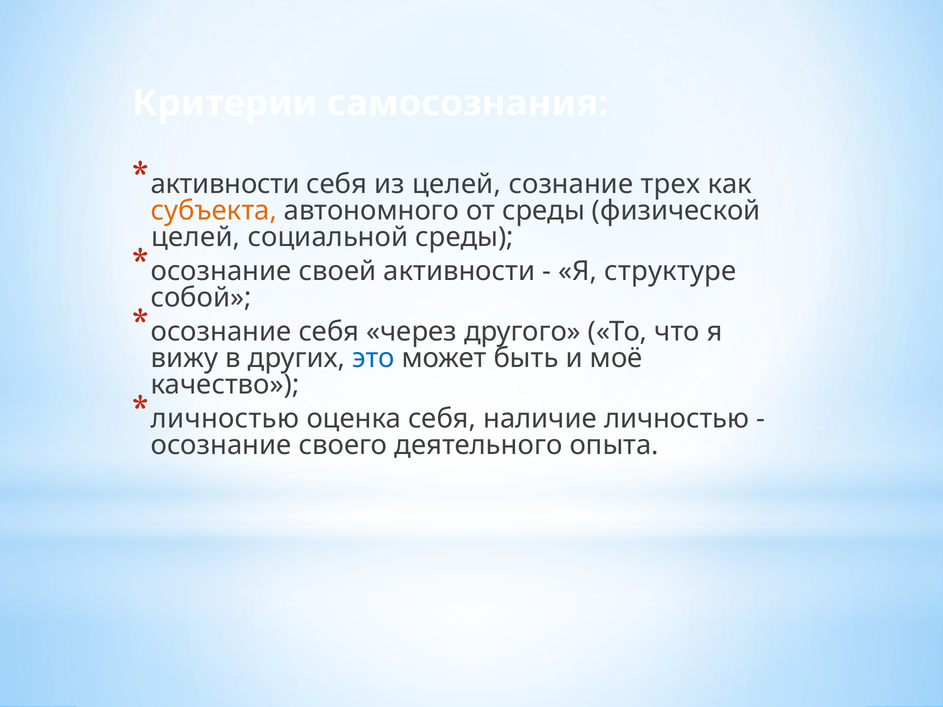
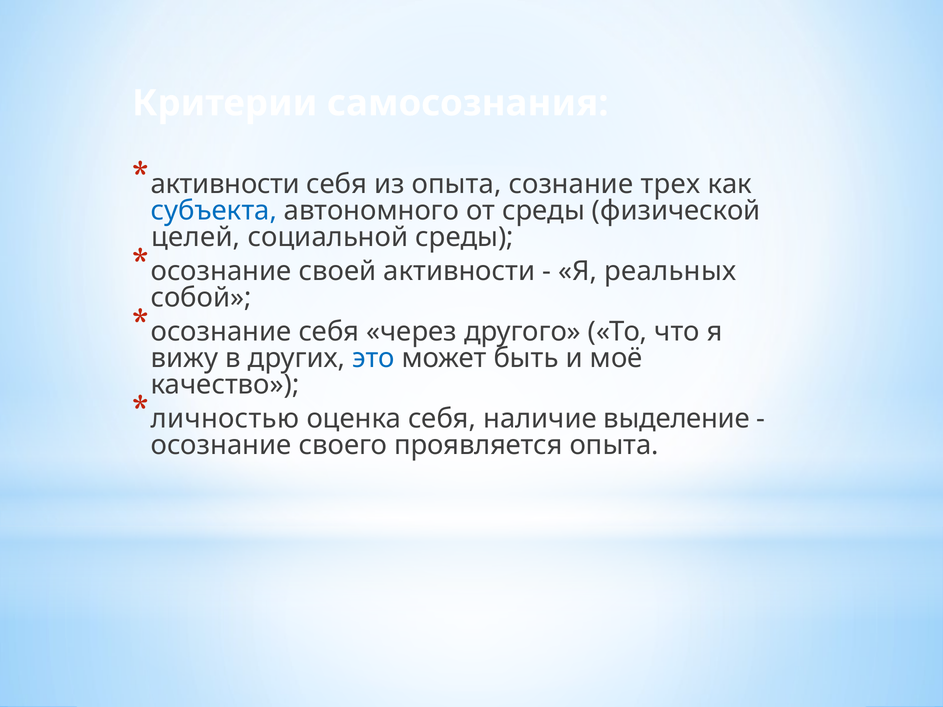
из целей: целей -> опыта (457, 184)
субъекта colour: orange -> blue (214, 211)
структуре: структуре -> реальных (670, 271)
наличие личностью: личностью -> выделение (677, 419)
деятельного: деятельного -> проявляется (479, 445)
